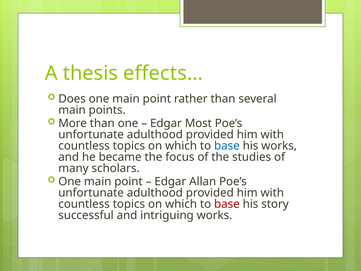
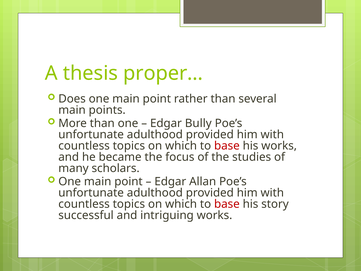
effects…: effects… -> proper… (163, 73)
Most: Most -> Bully (198, 123)
base colour: blue -> red (227, 146)
